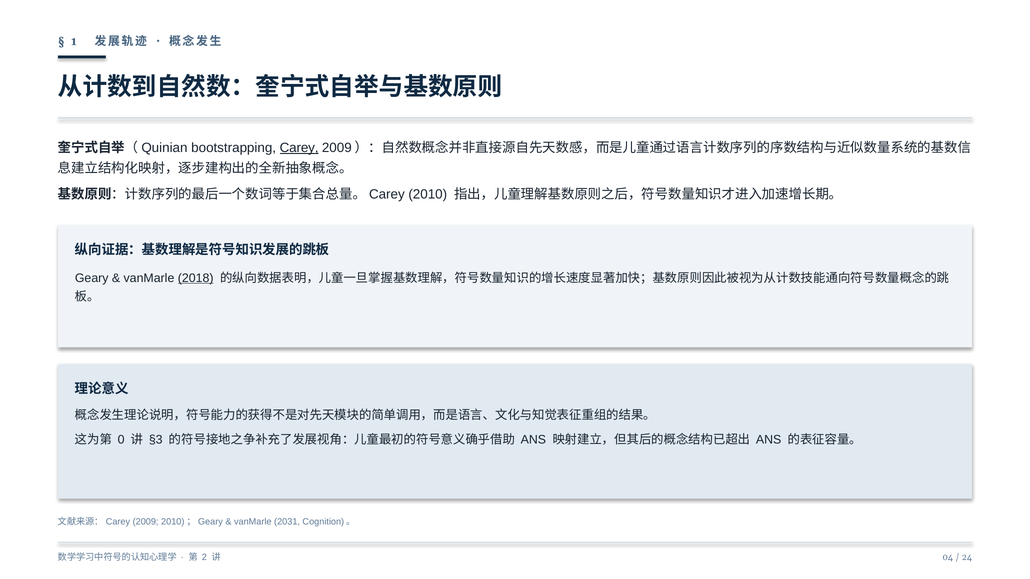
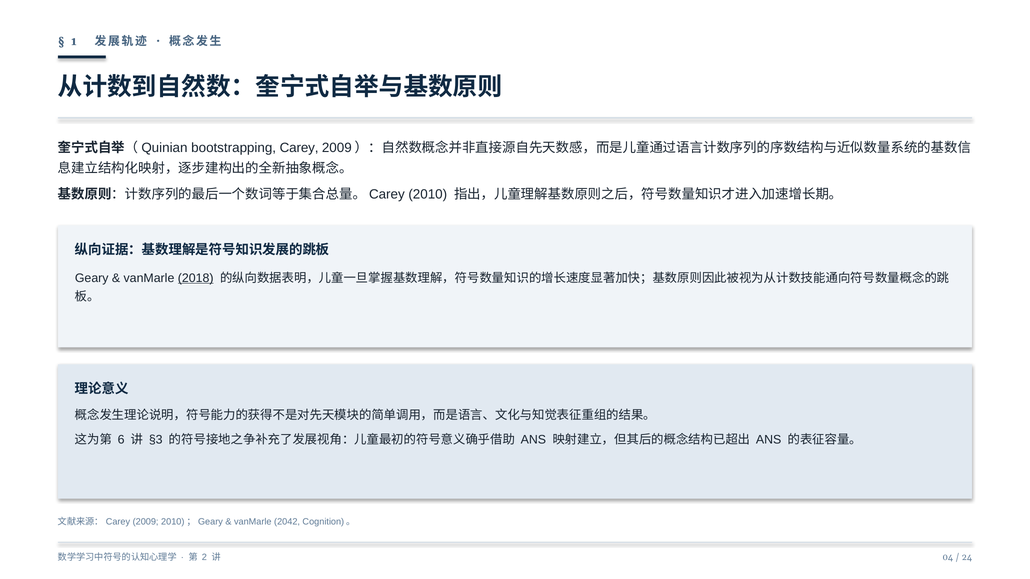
Carey underline: present -> none (299, 148)
0: 0 -> 6 (121, 440)
2031: 2031 -> 2042 (287, 522)
